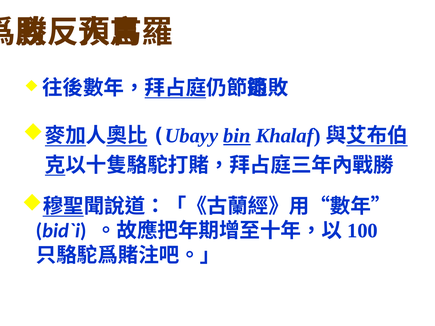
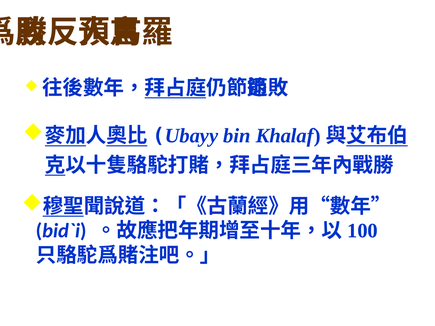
bin underline: present -> none (237, 136)
